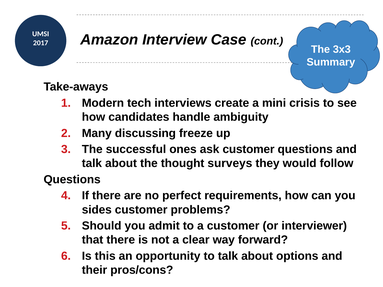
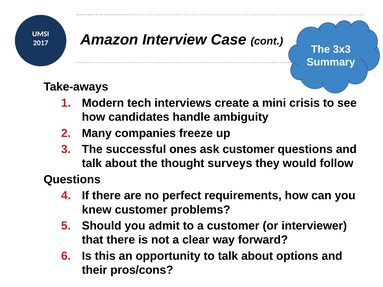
discussing: discussing -> companies (145, 133)
sides: sides -> knew (97, 210)
